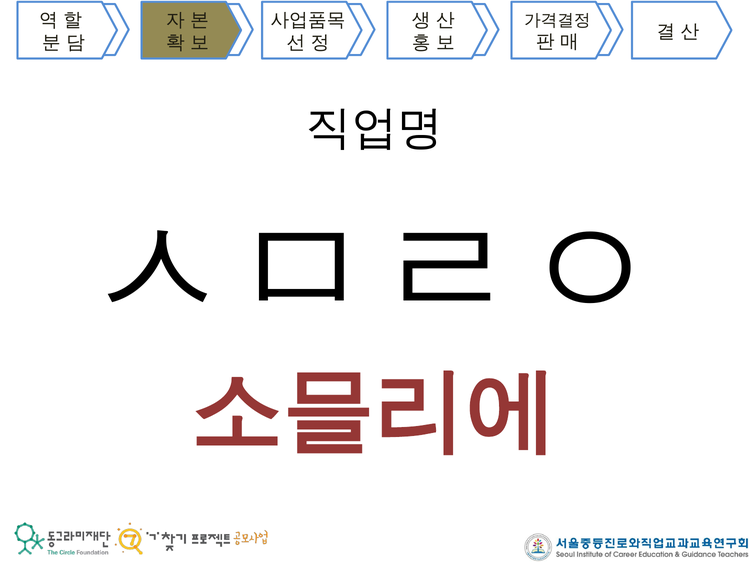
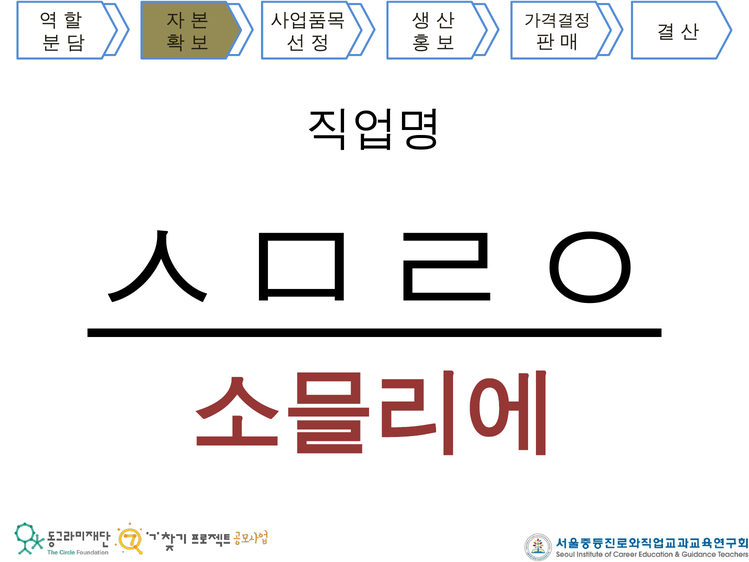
ㅅㅁㄹㅇ underline: none -> present (374, 271)
